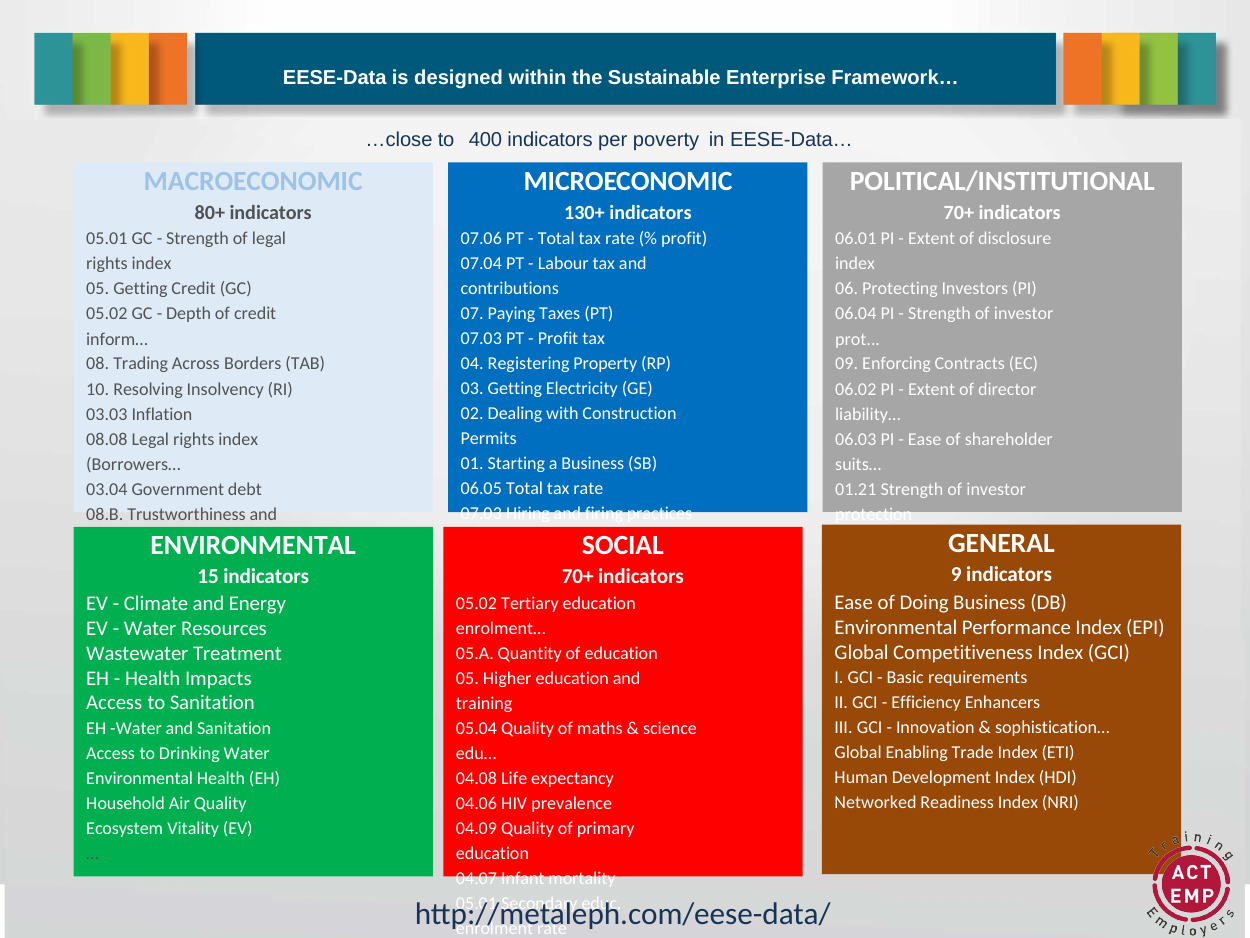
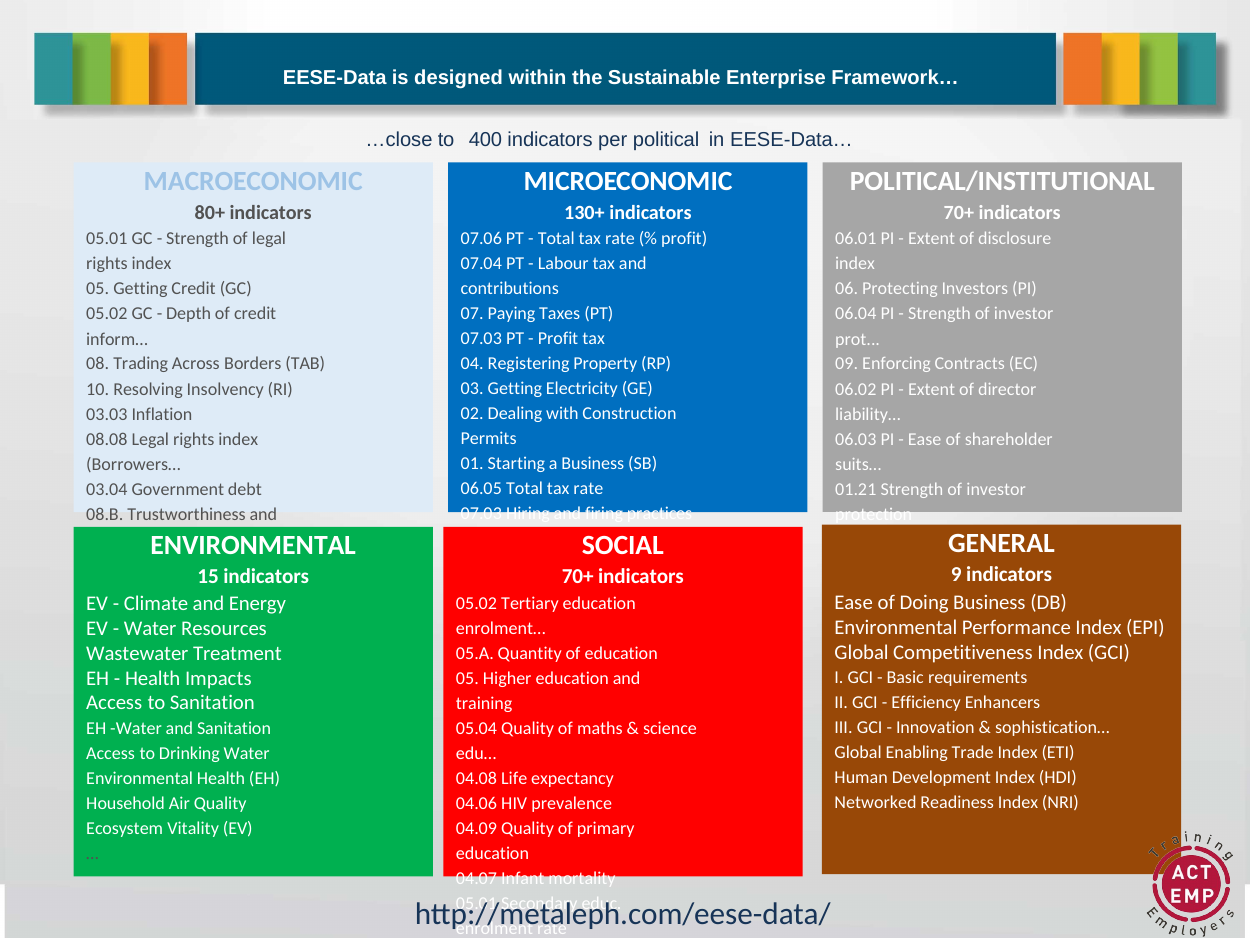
poverty: poverty -> political (666, 140)
